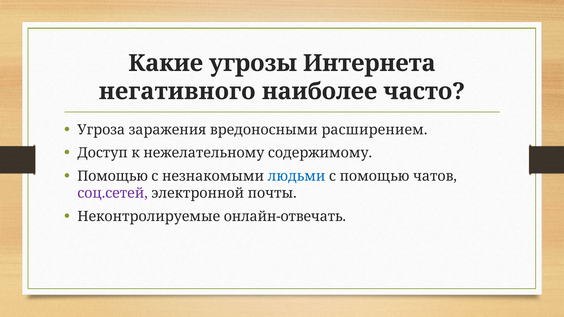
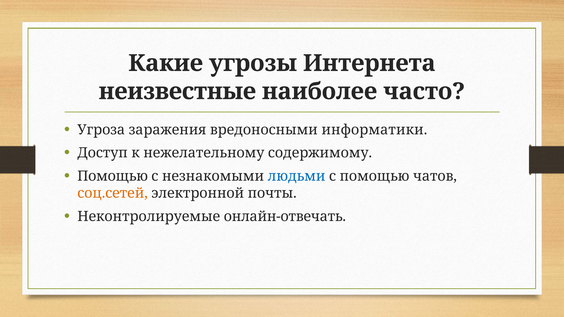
негативного: негативного -> неизвестные (177, 91)
расширением: расширением -> информатики (374, 130)
соц.сетей colour: purple -> orange (113, 193)
